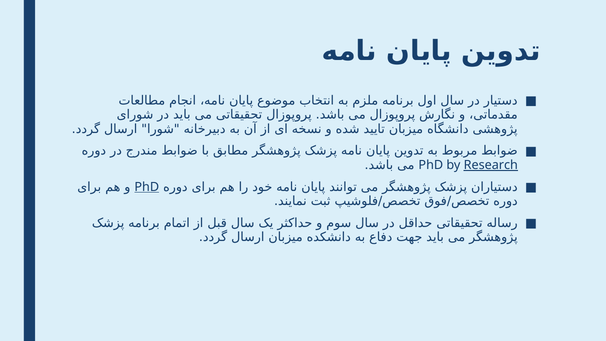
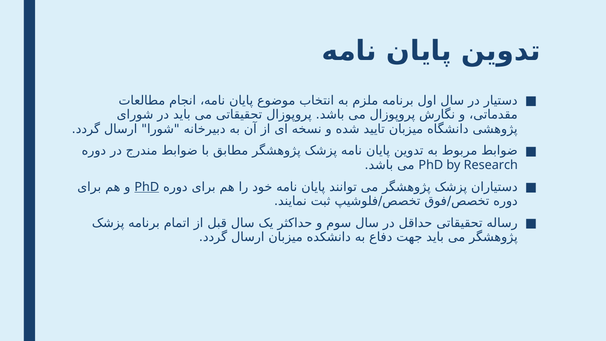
Research underline: present -> none (491, 165)
